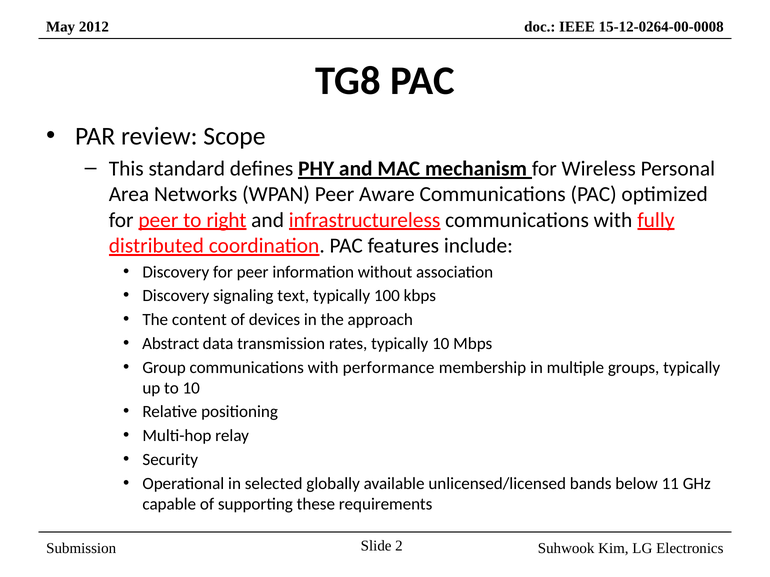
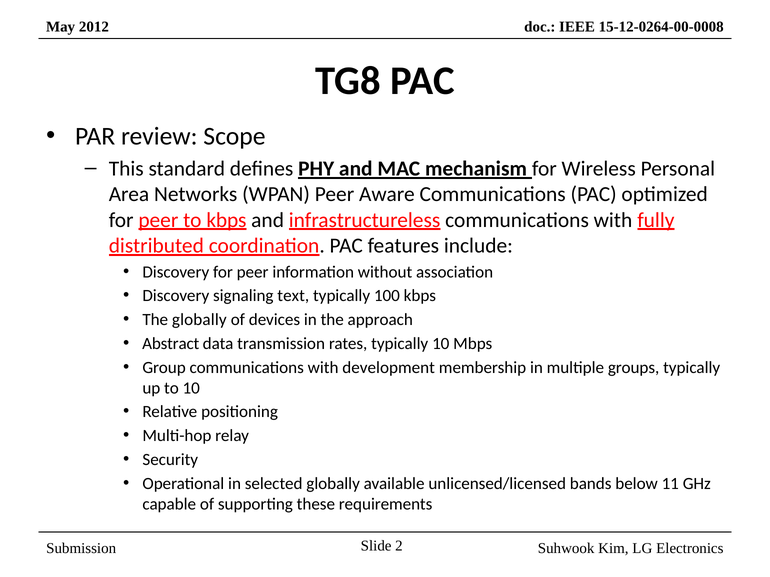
to right: right -> kbps (226, 220)
The content: content -> globally (199, 320)
performance: performance -> development (389, 368)
